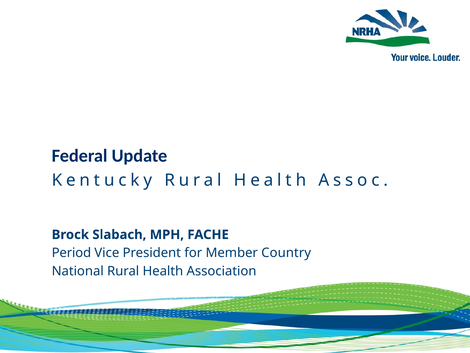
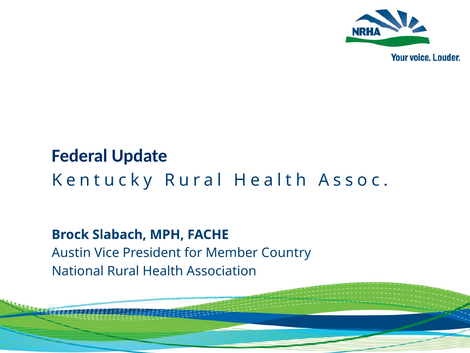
Period: Period -> Austin (71, 253)
